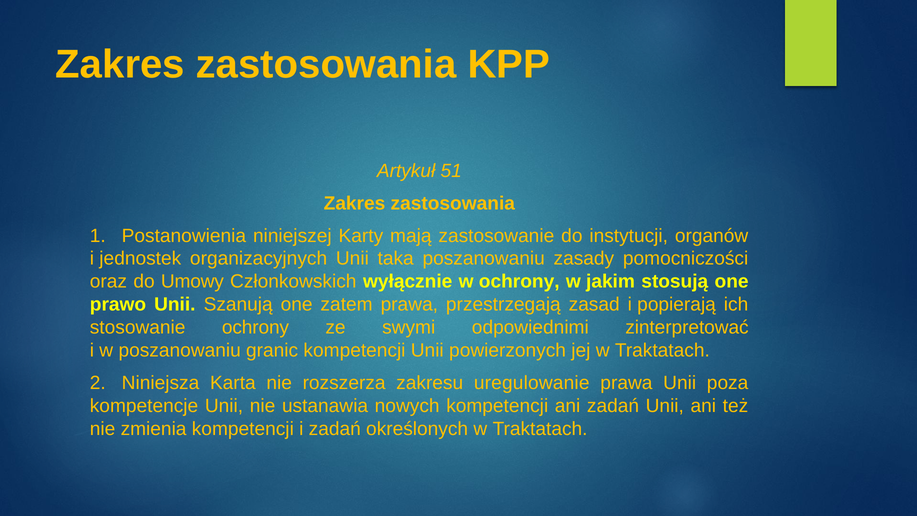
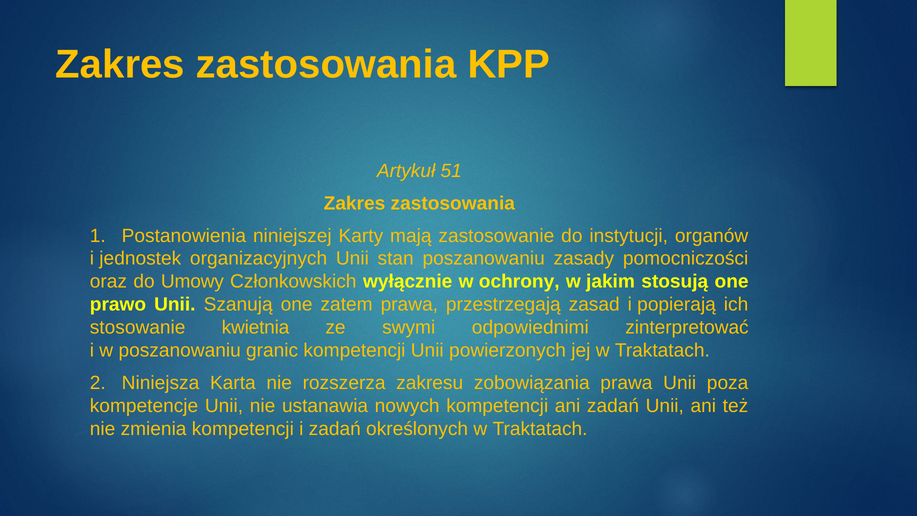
taka: taka -> stan (396, 259)
stosowanie ochrony: ochrony -> kwietnia (256, 327)
uregulowanie: uregulowanie -> zobowiązania (532, 383)
